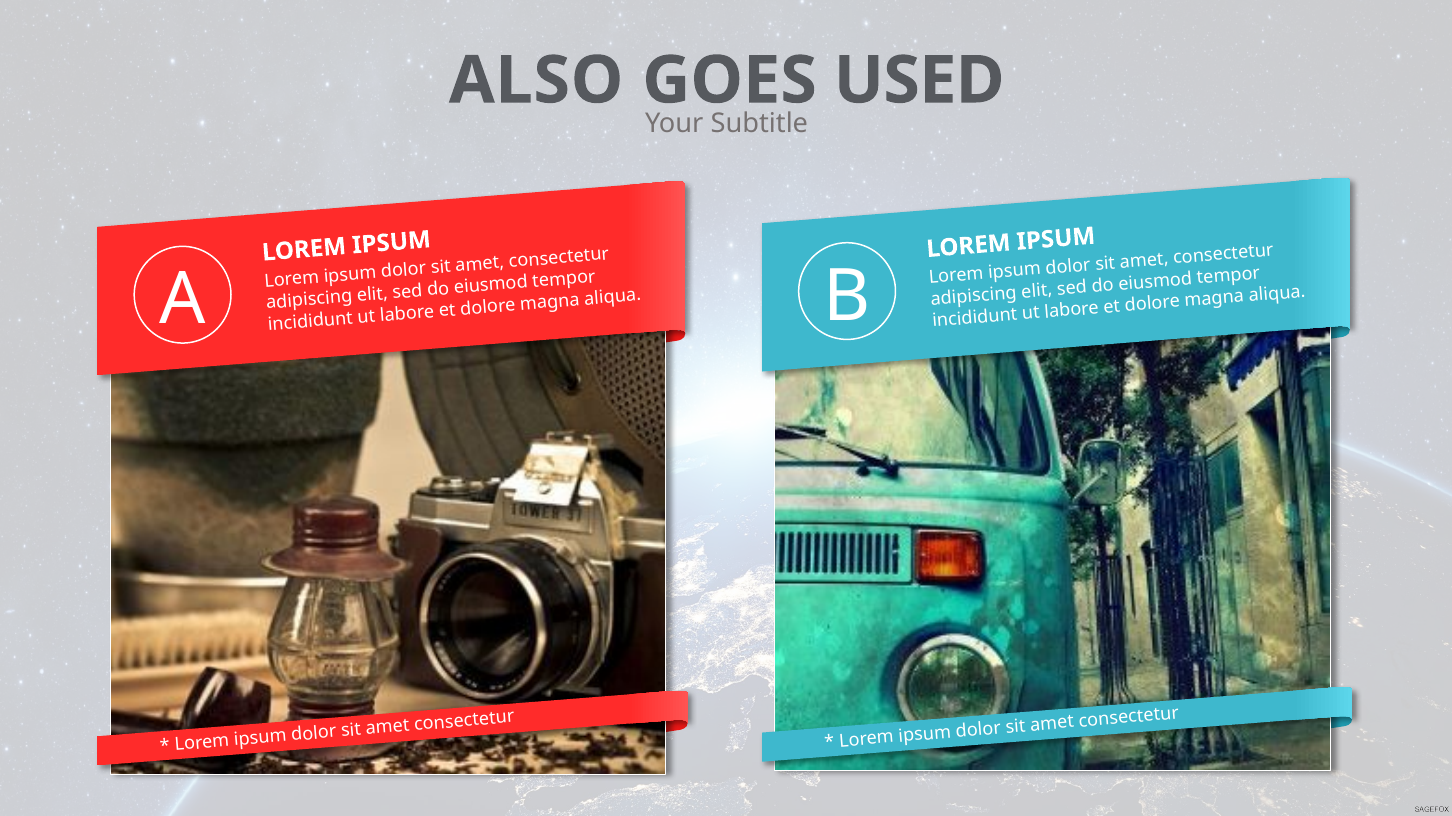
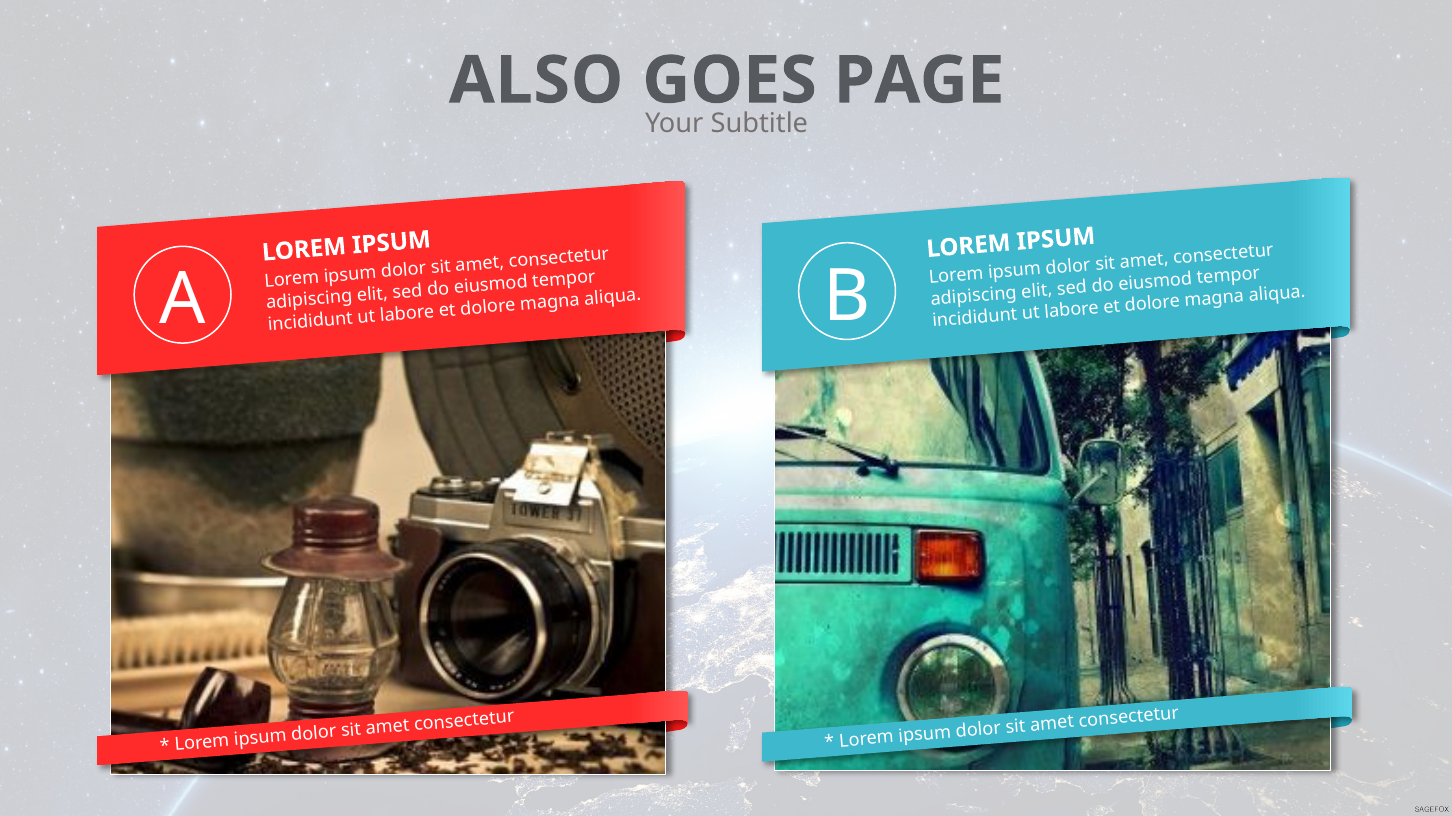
USED: USED -> PAGE (919, 81)
